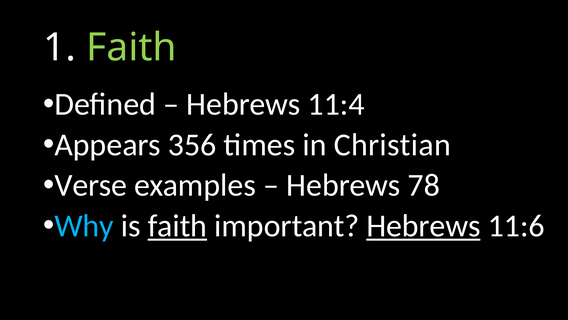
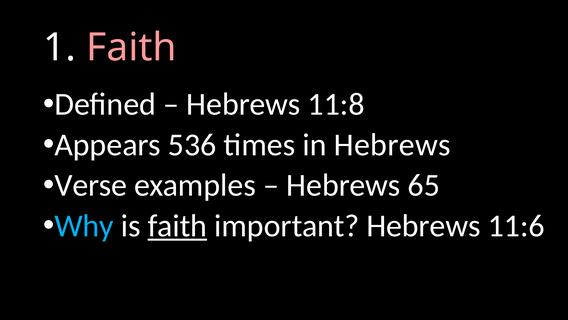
Faith colour: light green -> pink (131, 48)
11:4: 11:4 -> 11:8 (336, 104)
356: 356 -> 536 (192, 145)
in Christian: Christian -> Hebrews (392, 145)
78: 78 -> 65 (424, 185)
Hebrews underline: present -> none (424, 225)
